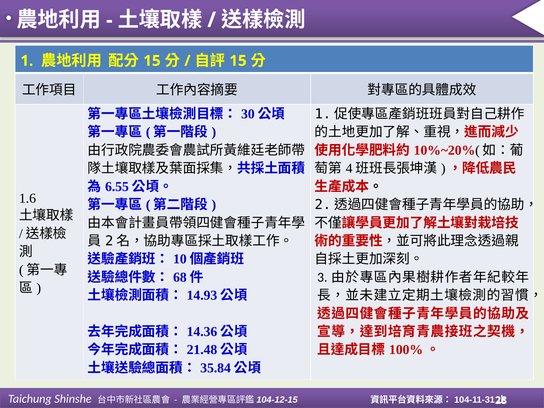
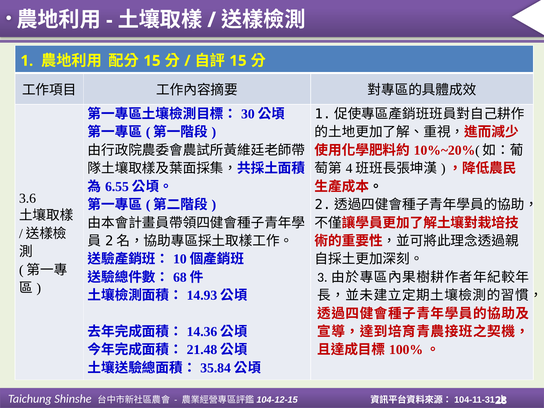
1.6: 1.6 -> 3.6 (28, 198)
